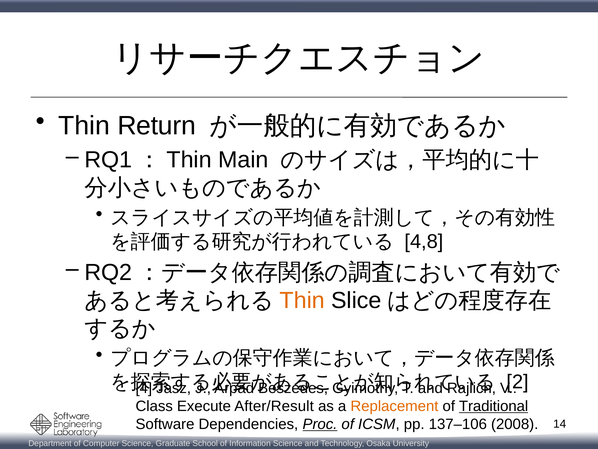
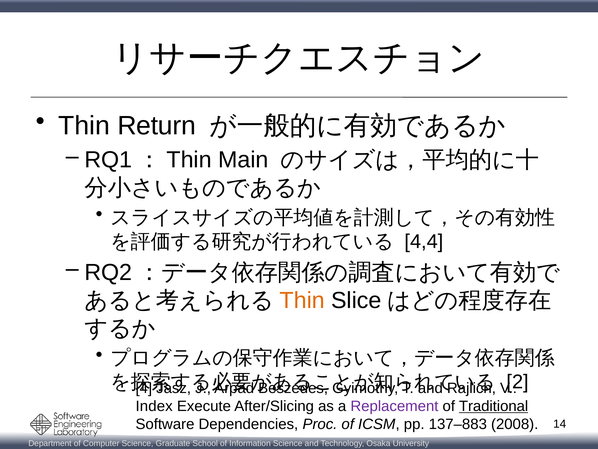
4,8: 4,8 -> 4,4 (424, 241)
Class: Class -> Index (154, 406)
After/Result: After/Result -> After/Slicing (274, 406)
Replacement colour: orange -> purple (394, 406)
Proc underline: present -> none (320, 424)
137–106: 137–106 -> 137–883 (458, 424)
